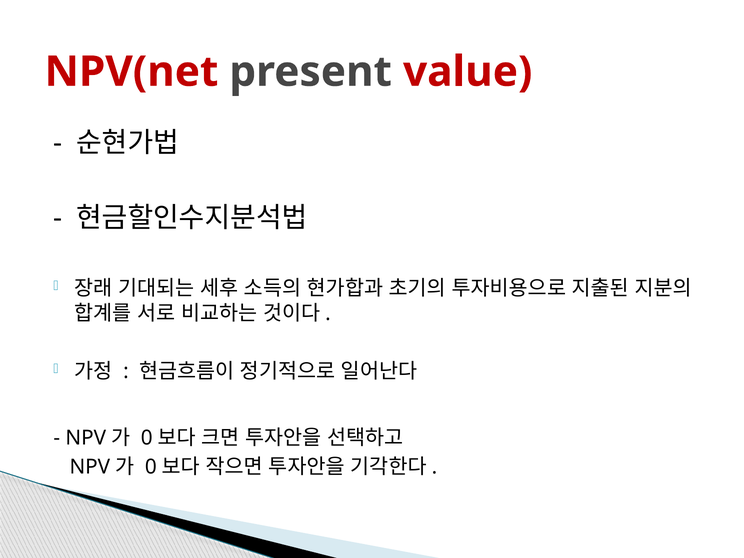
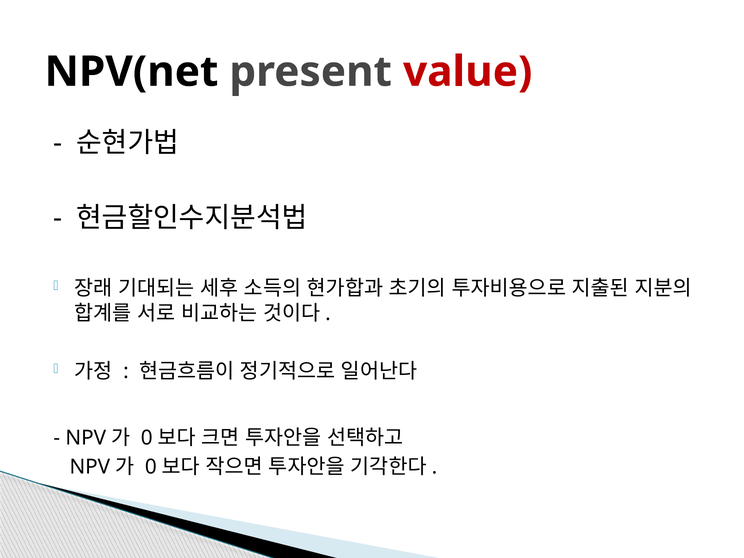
NPV(net colour: red -> black (131, 72)
